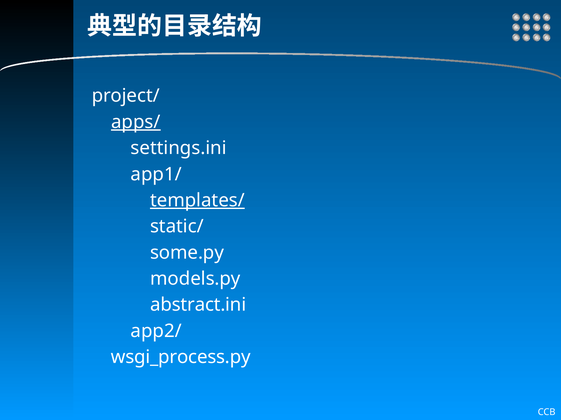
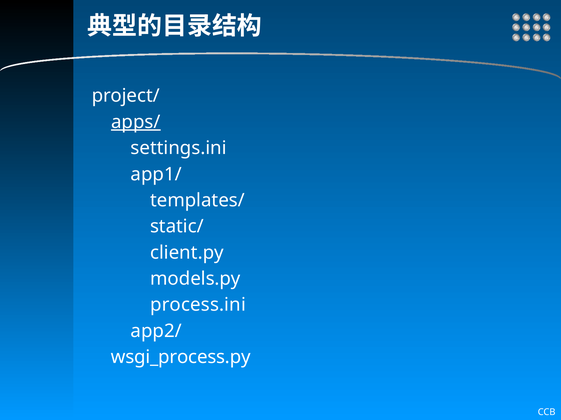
templates/ underline: present -> none (197, 201)
some.py: some.py -> client.py (187, 253)
abstract.ini: abstract.ini -> process.ini (198, 305)
